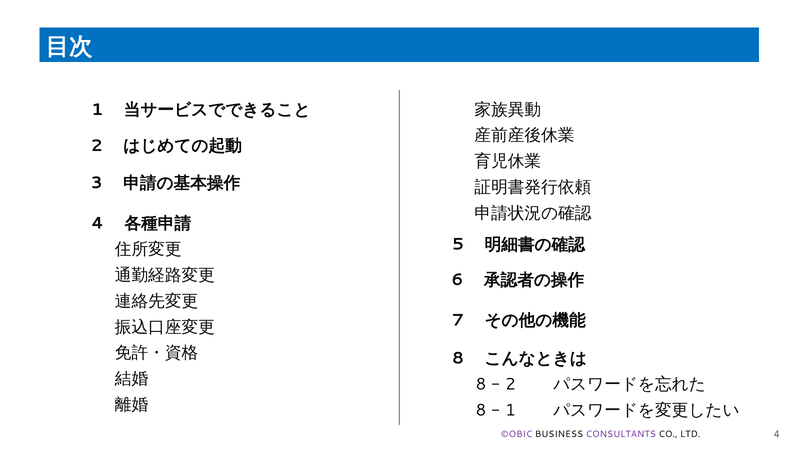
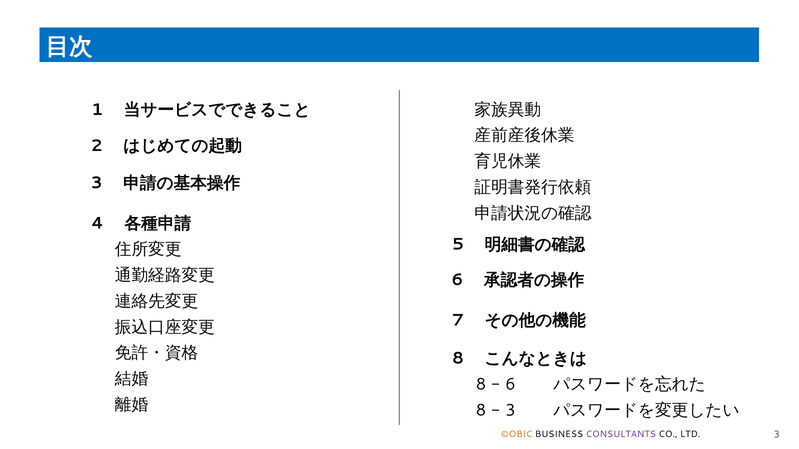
2: 2 -> 6 (510, 385)
1: 1 -> 3 (510, 411)
©OBIC colour: purple -> orange (517, 435)
LTD 4: 4 -> 3 (777, 435)
